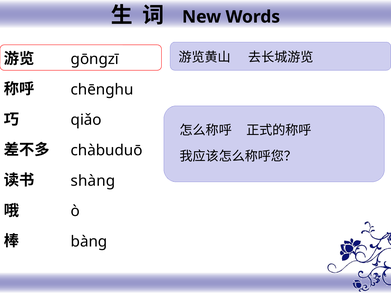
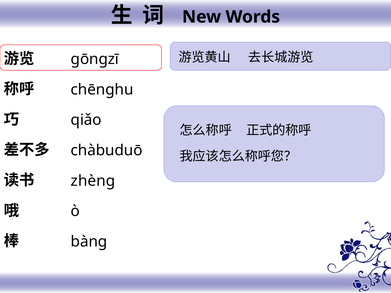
shàng: shàng -> zhèng (93, 181)
